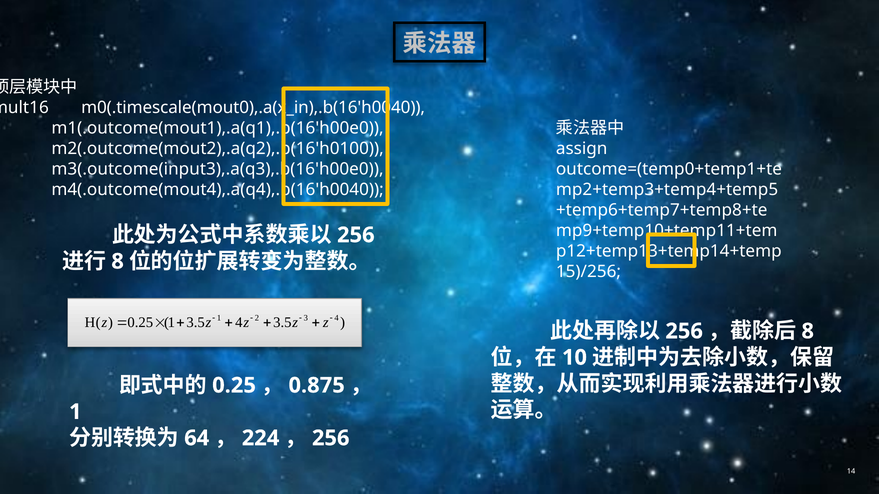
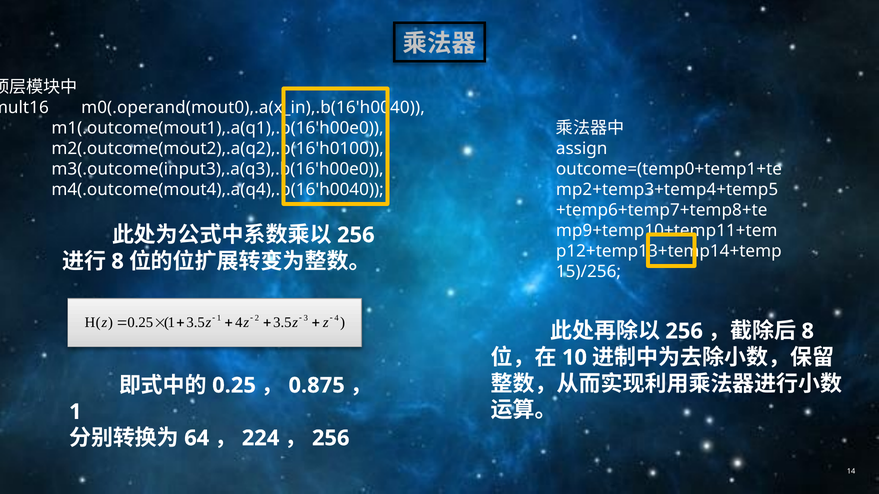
m0(.timescale(mout0),.a(x_in),.b(16'h0040: m0(.timescale(mout0),.a(x_in),.b(16'h0040 -> m0(.operand(mout0),.a(x_in),.b(16'h0040 (253, 107)
